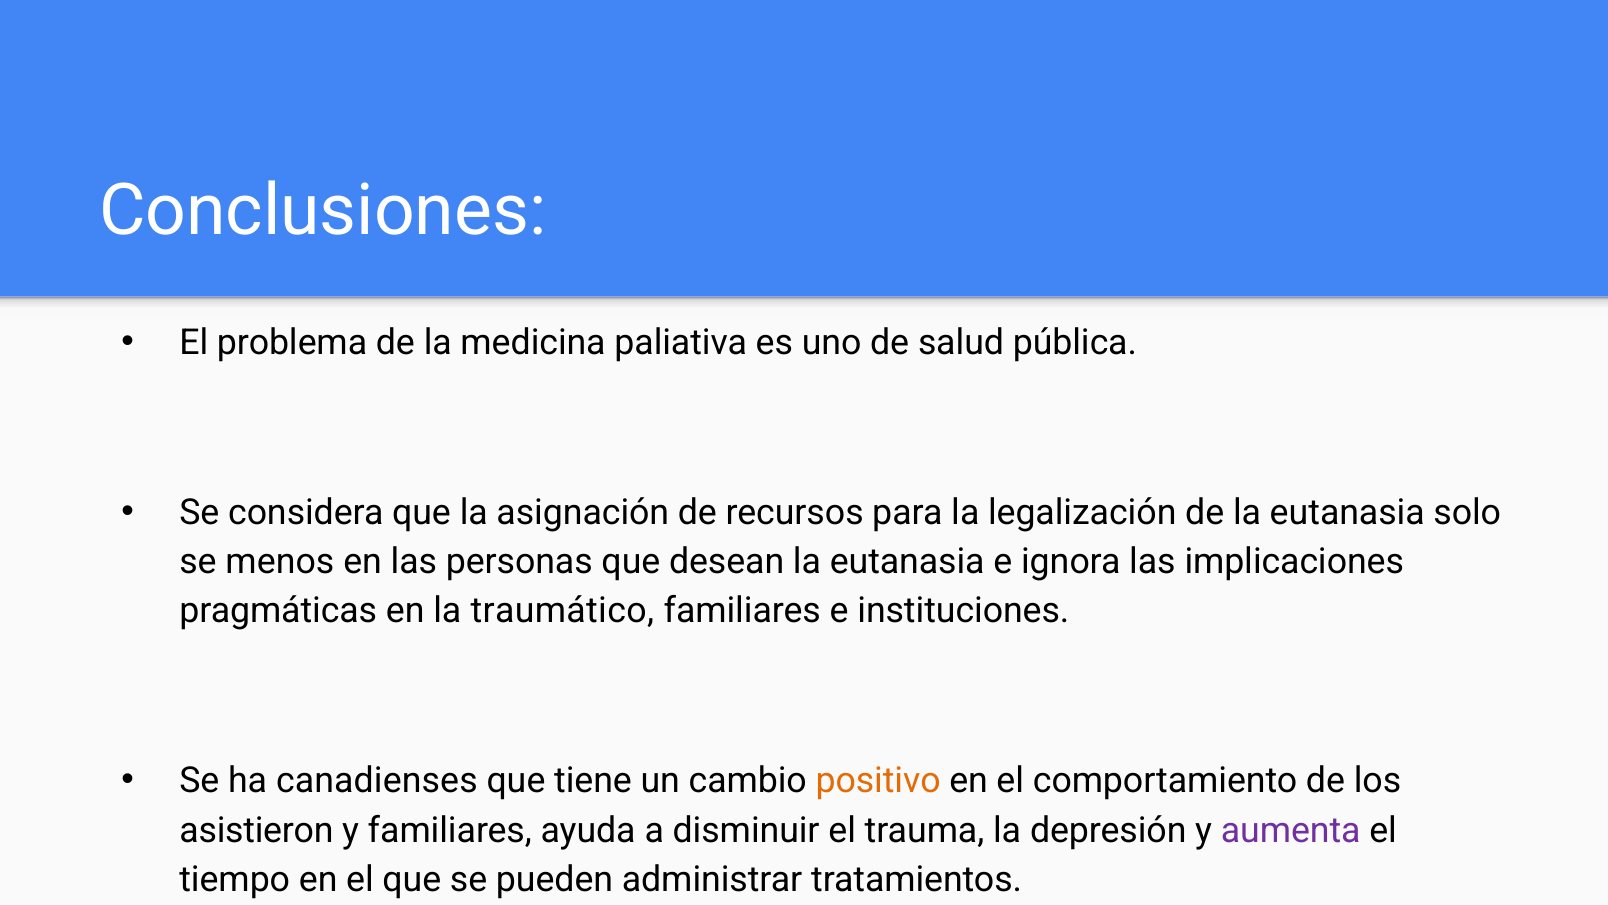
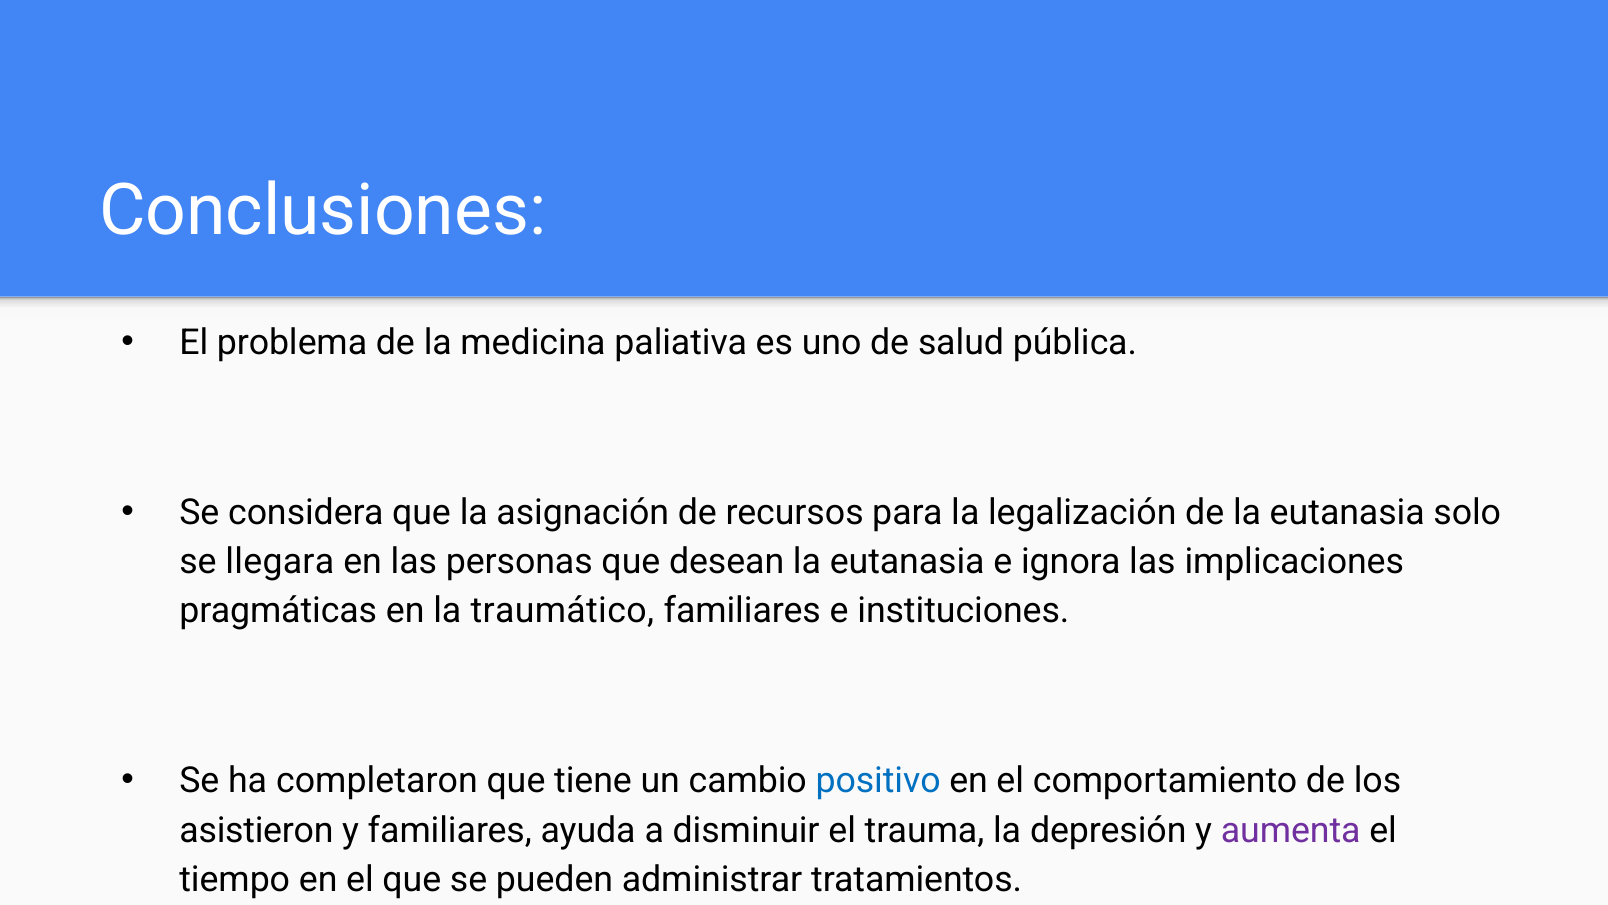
menos: menos -> llegara (280, 562)
canadienses: canadienses -> completaron (377, 781)
positivo colour: orange -> blue (878, 781)
